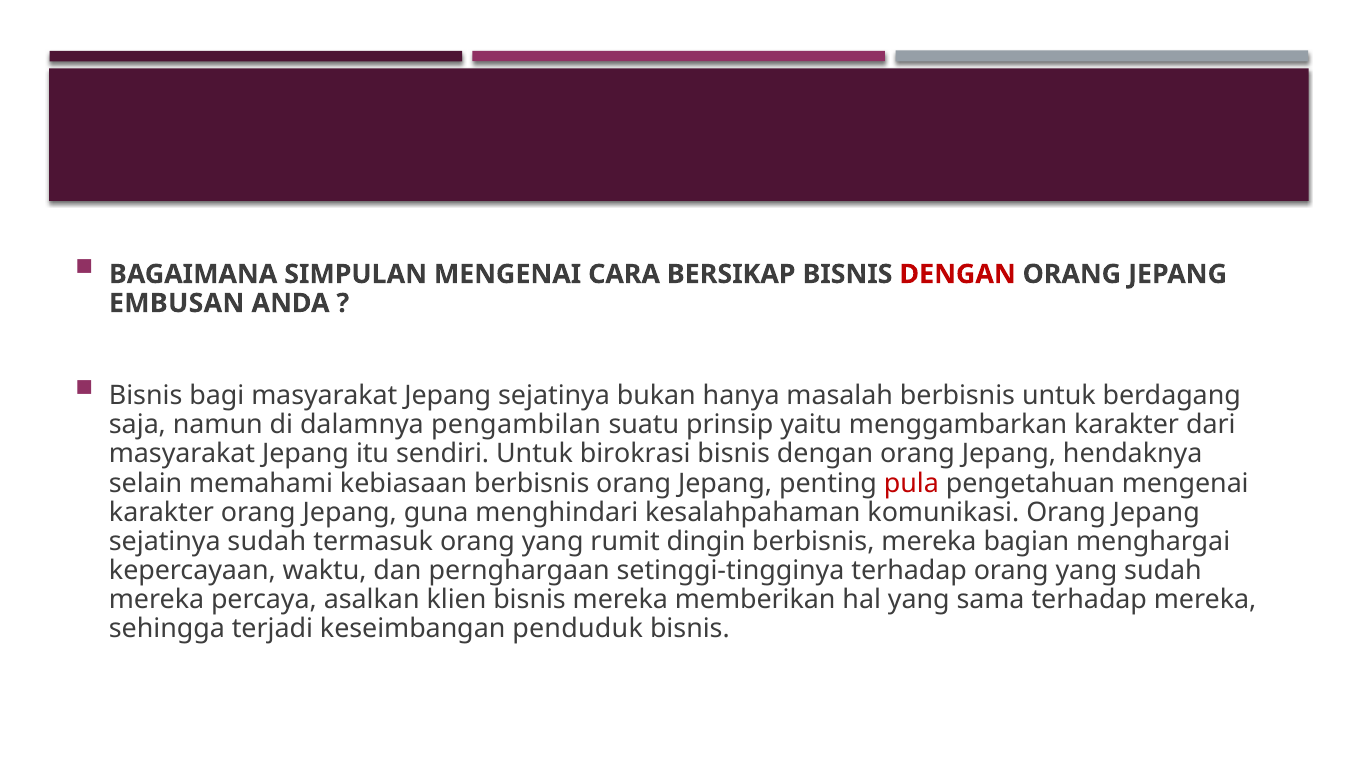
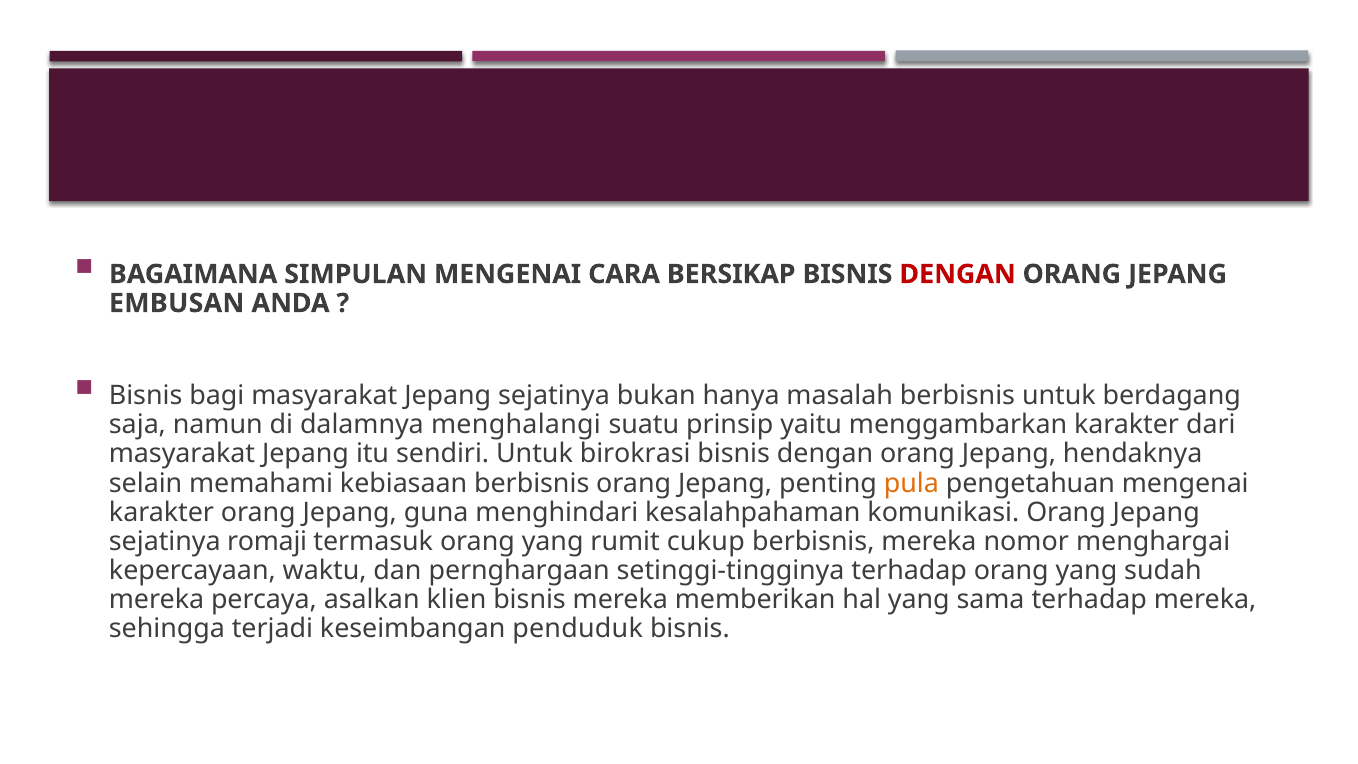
pengambilan: pengambilan -> menghalangi (516, 425)
pula colour: red -> orange (911, 483)
sejatinya sudah: sudah -> romaji (267, 541)
dingin: dingin -> cukup (706, 541)
bagian: bagian -> nomor (1026, 541)
